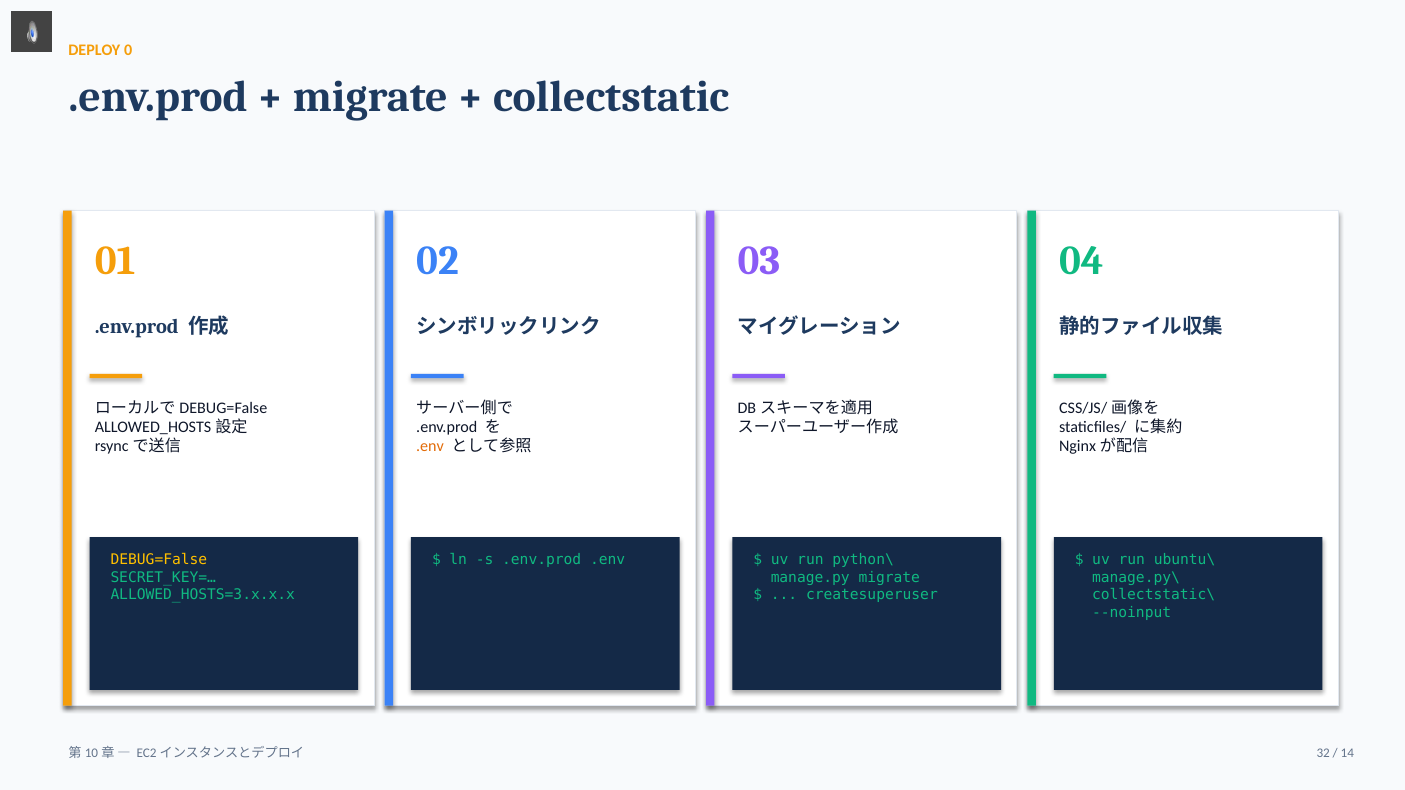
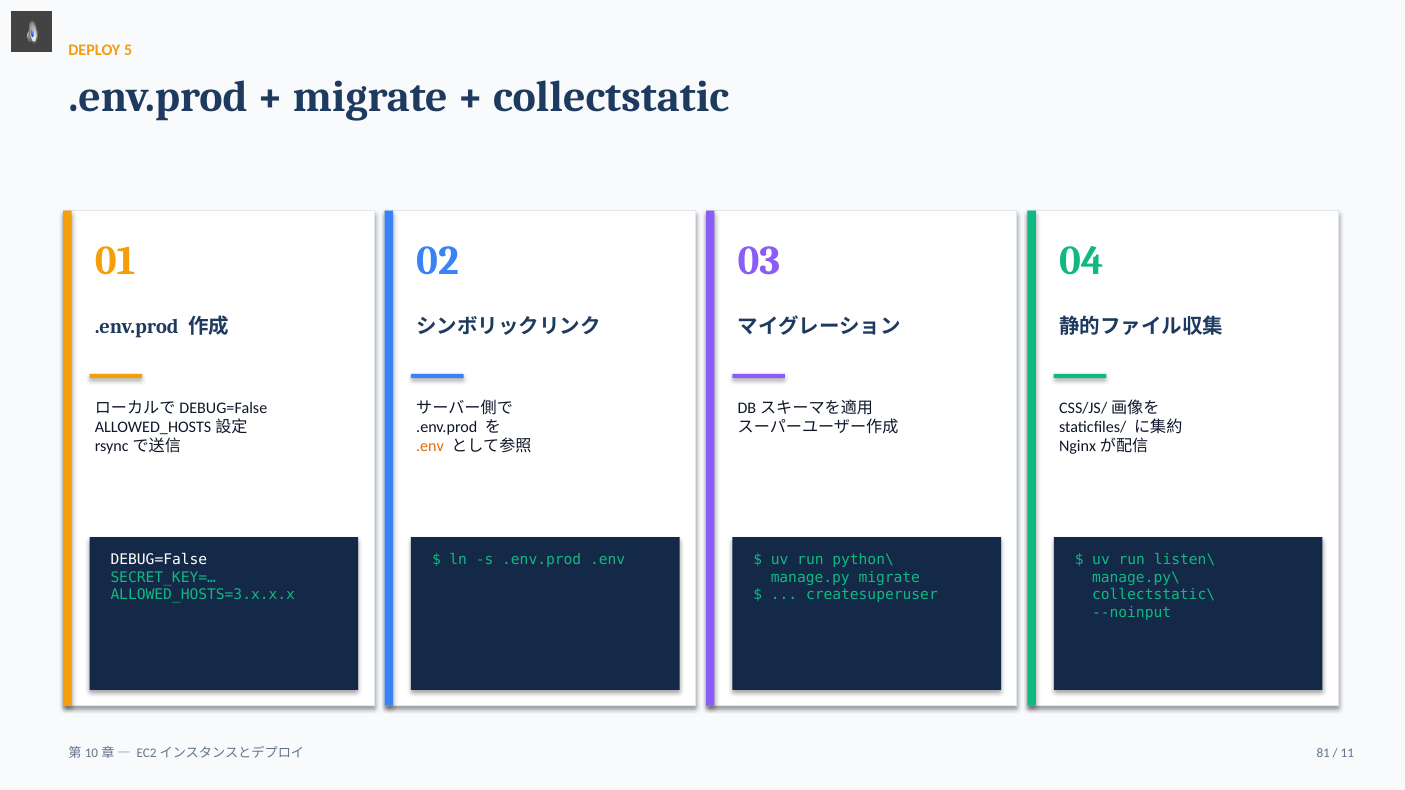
0: 0 -> 5 (128, 50)
DEBUG=False colour: yellow -> white (159, 560)
ubuntu\: ubuntu\ -> listen\ (1185, 560)
32: 32 -> 81 (1323, 754)
14: 14 -> 11 (1347, 754)
